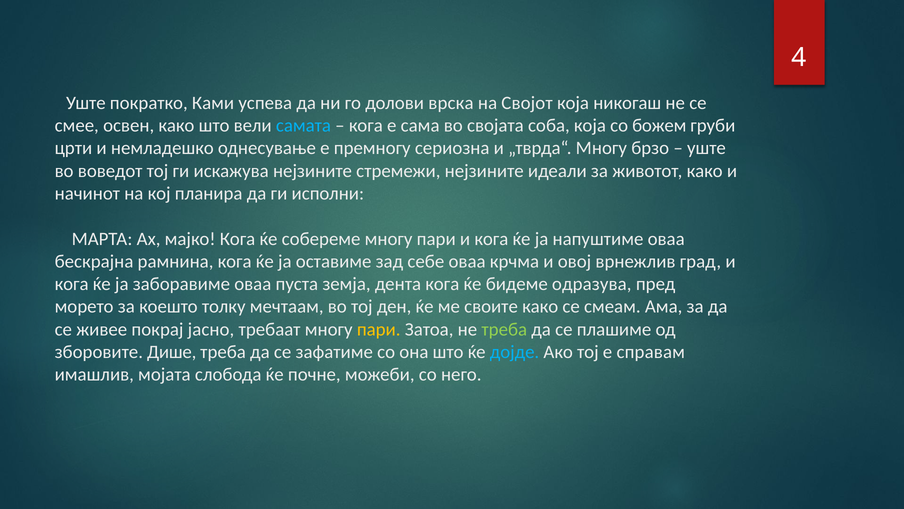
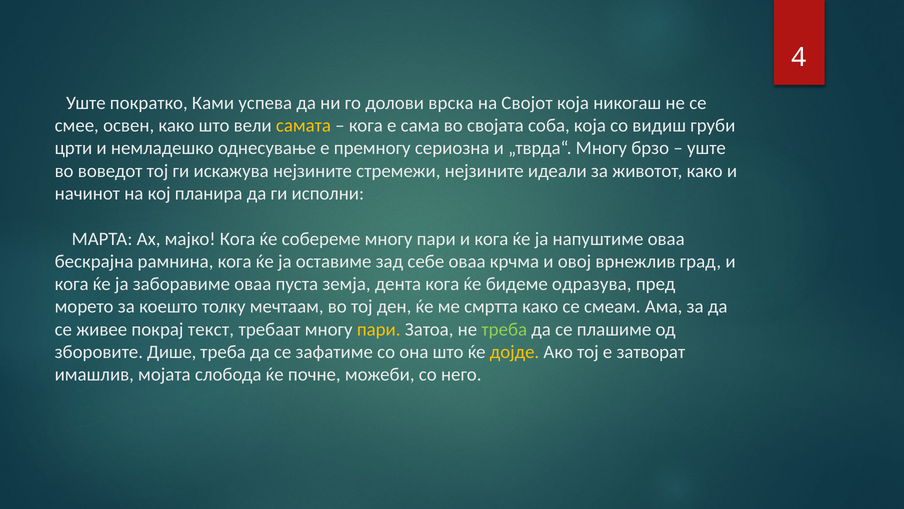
самата colour: light blue -> yellow (303, 126)
божем: божем -> видиш (659, 126)
своите: своите -> смртта (491, 306)
јасно: јасно -> текст (211, 329)
дојде colour: light blue -> yellow (515, 352)
справам: справам -> затворат (651, 352)
